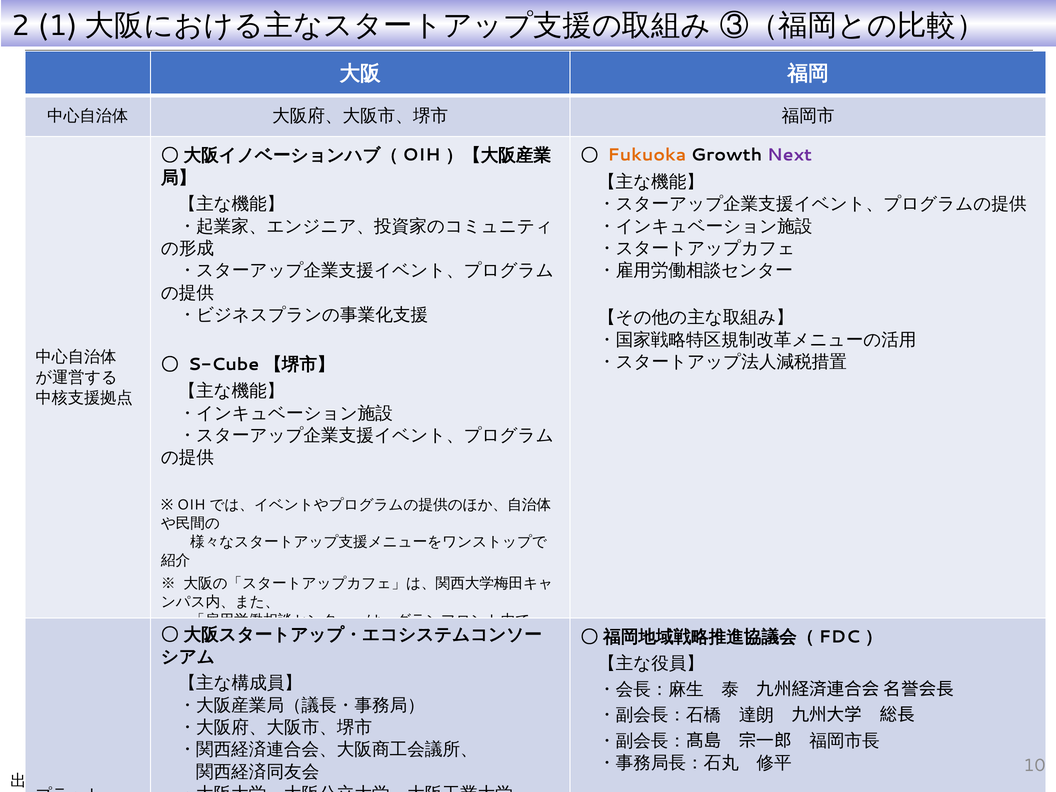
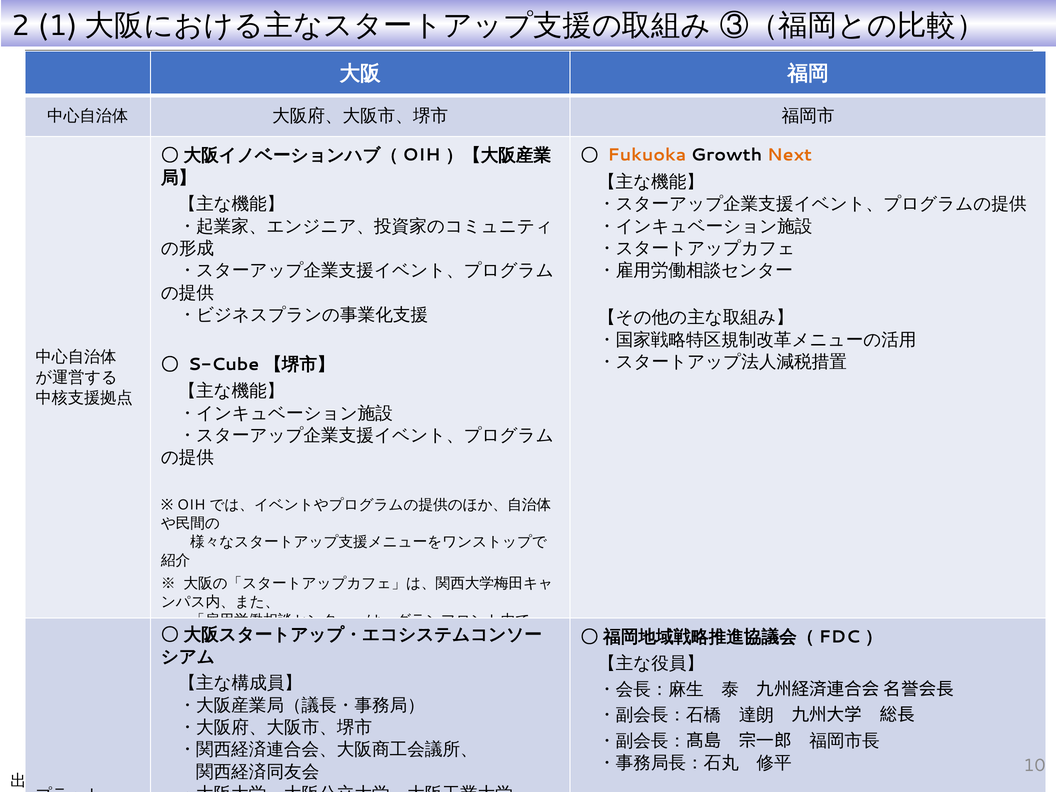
Next colour: purple -> orange (790, 155)
